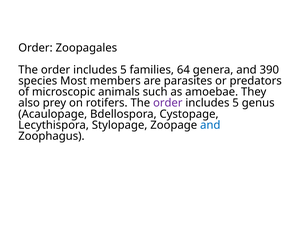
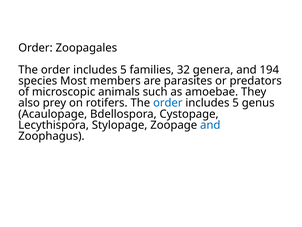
64: 64 -> 32 (183, 70)
390: 390 -> 194 (269, 70)
order colour: purple -> blue (168, 103)
